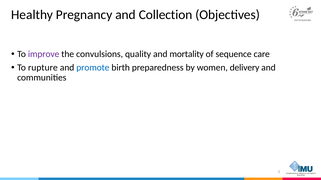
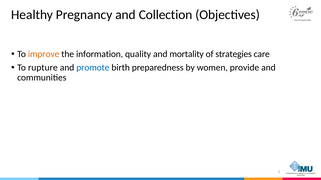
improve colour: purple -> orange (44, 54)
convulsions: convulsions -> information (100, 54)
sequence: sequence -> strategies (234, 54)
delivery: delivery -> provide (245, 68)
